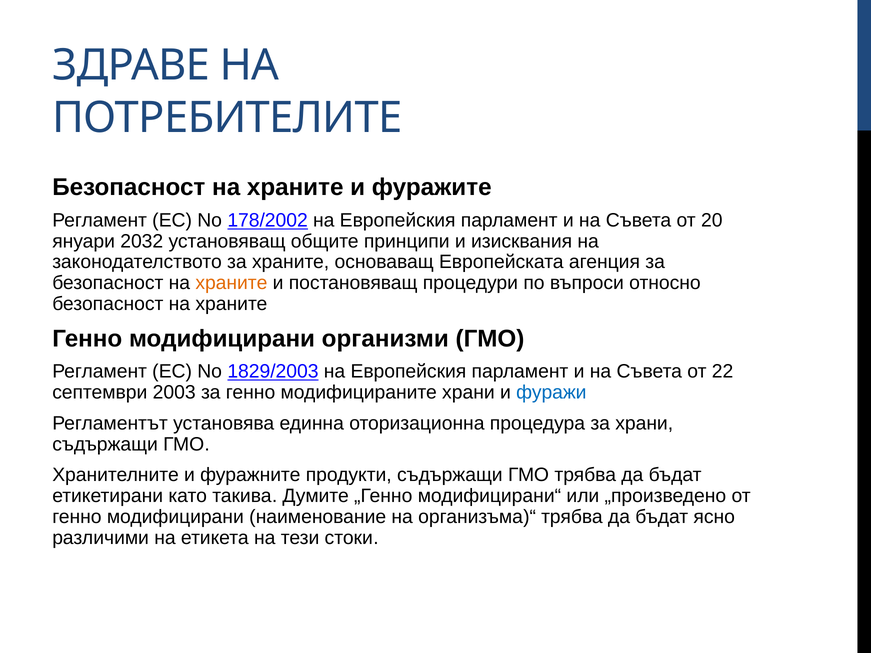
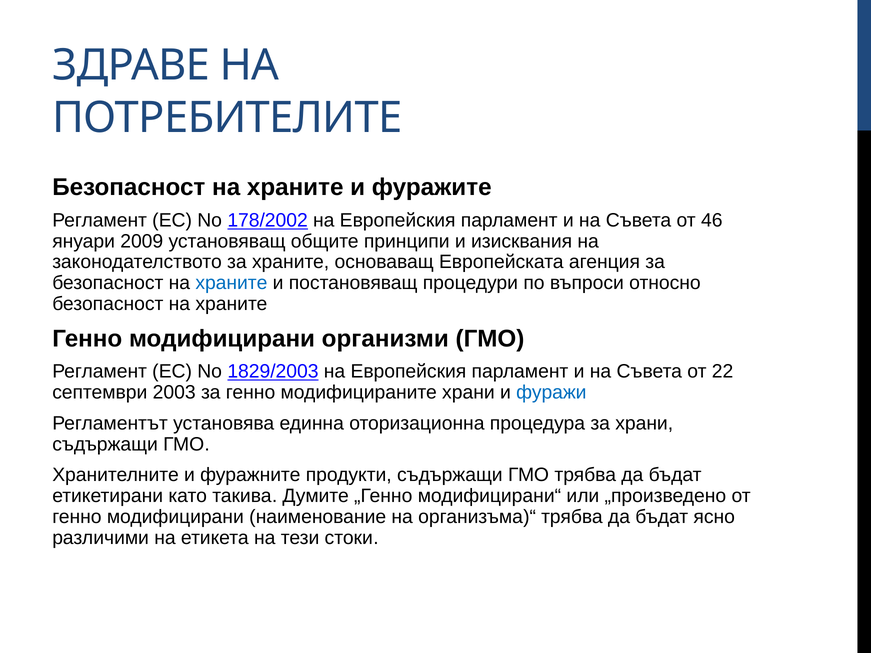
20: 20 -> 46 (712, 220)
2032: 2032 -> 2009 (142, 241)
храните colour: orange -> blue (231, 283)
